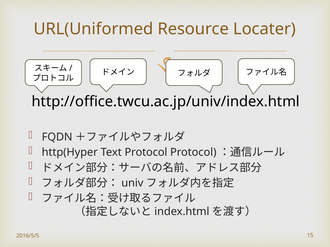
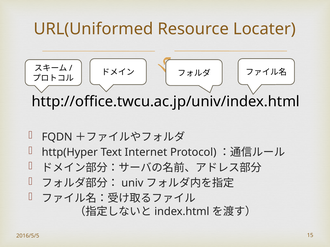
Text Protocol: Protocol -> Internet (146, 153)
